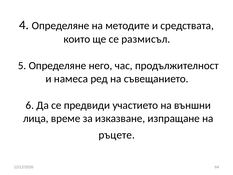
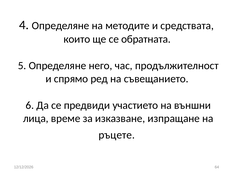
размисъл: размисъл -> обратната (146, 39)
намеса: намеса -> спрямо (71, 79)
